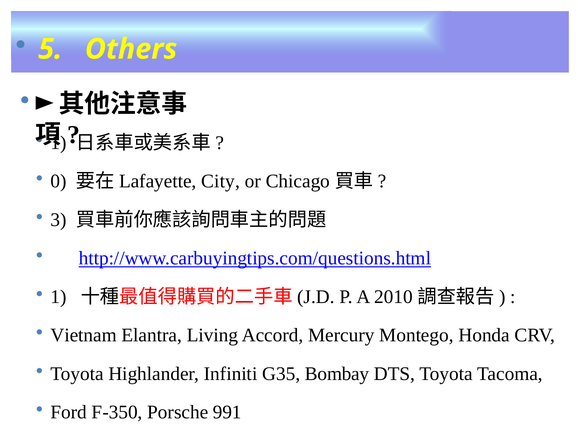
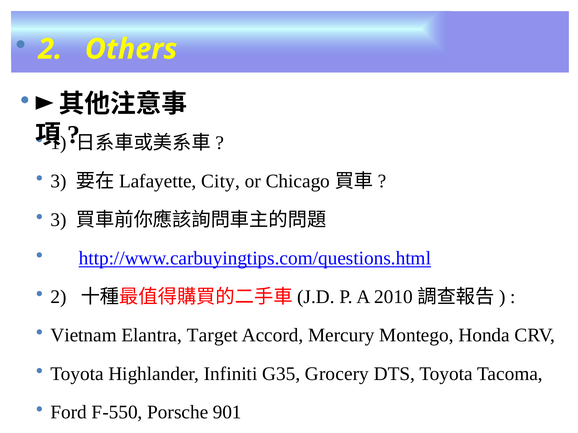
5: 5 -> 2 (50, 49)
0: 0 -> 3 (58, 182)
1: 1 -> 2 (58, 297)
Living: Living -> Target (212, 336)
Bombay: Bombay -> Grocery (337, 374)
F-350: F-350 -> F-550 (117, 413)
991: 991 -> 901 (227, 413)
